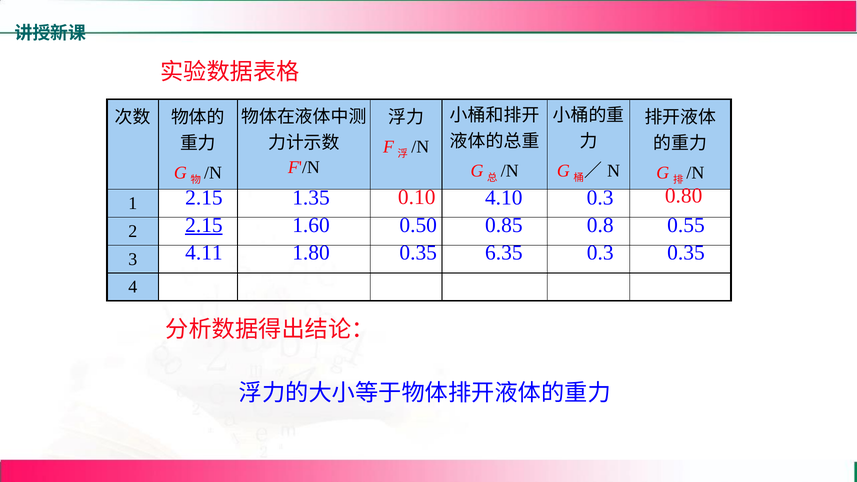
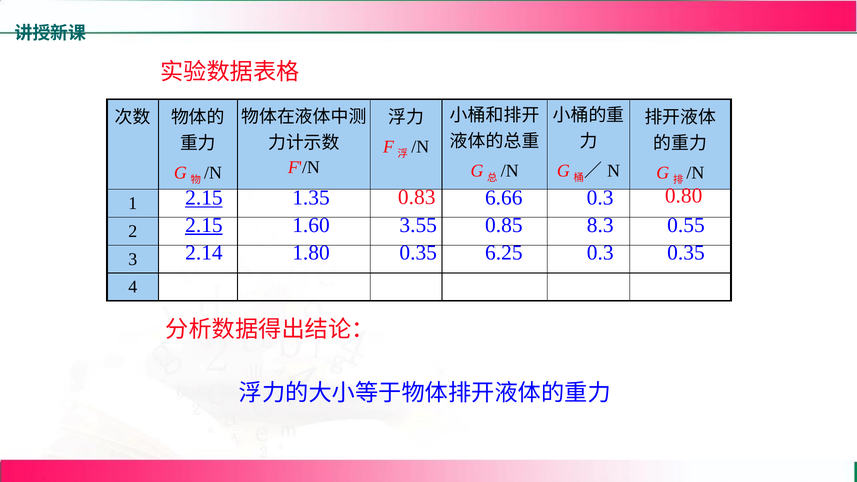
0.10: 0.10 -> 0.83 (417, 197)
2.15 underline: none -> present (204, 198)
4.10: 4.10 -> 6.66 (504, 198)
0.50: 0.50 -> 3.55 (418, 225)
0.8: 0.8 -> 8.3 (600, 225)
4.11: 4.11 -> 2.14 (204, 253)
6.35: 6.35 -> 6.25 (504, 253)
